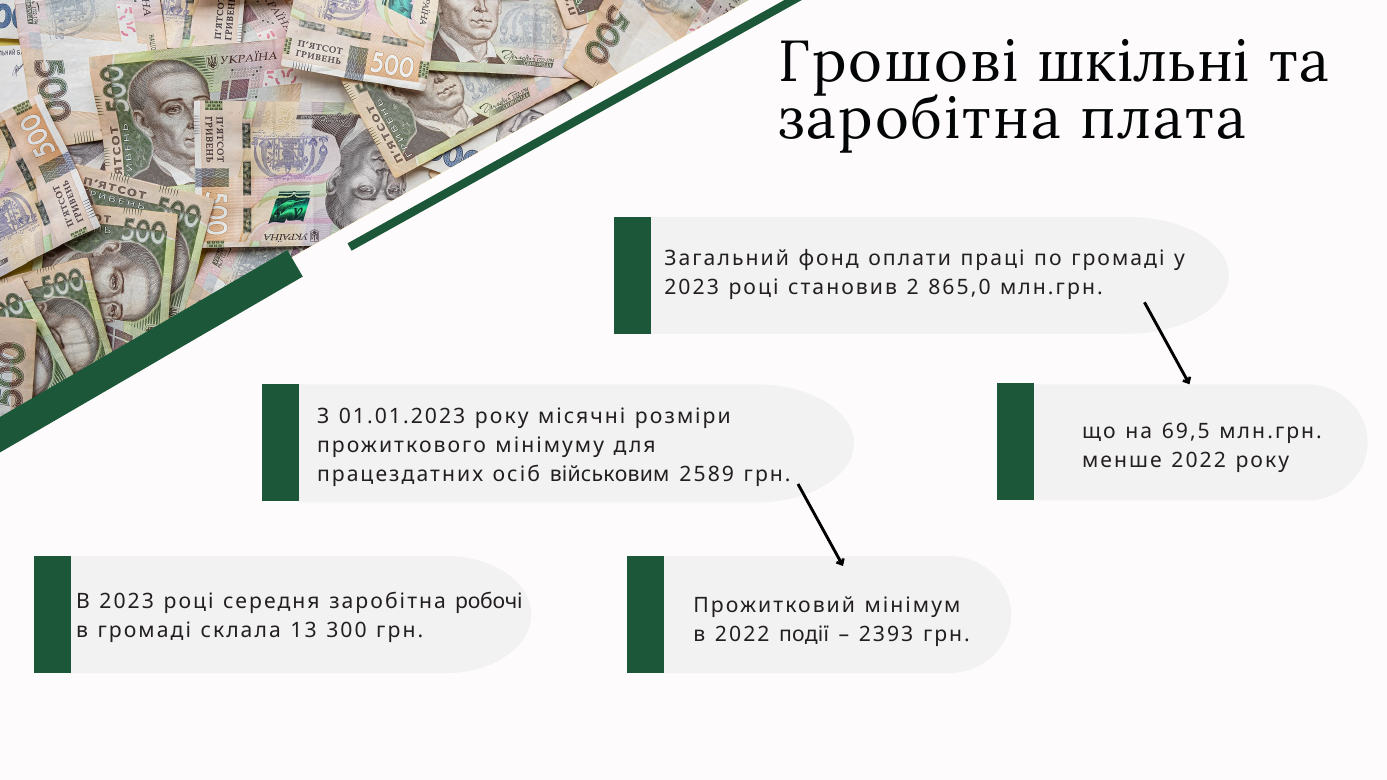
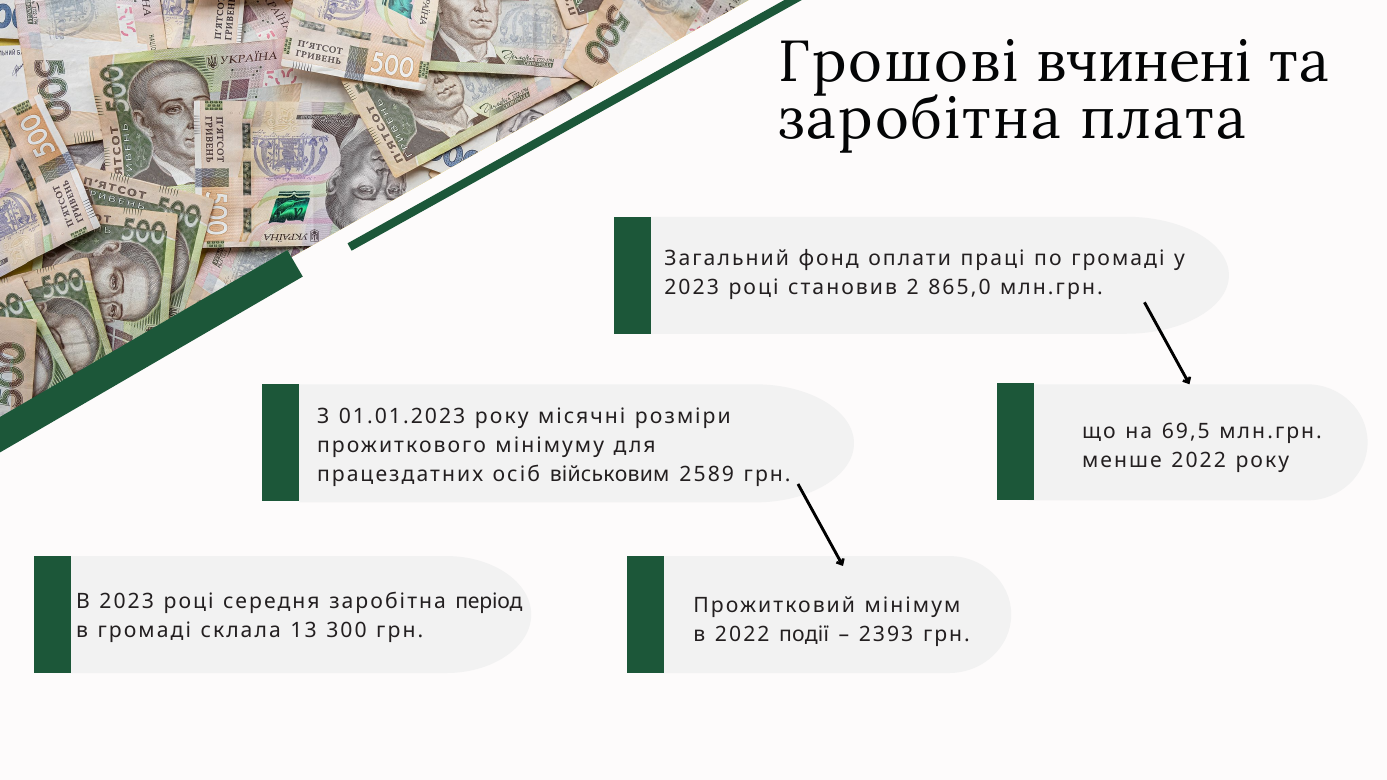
шкільні: шкільні -> вчинені (1144, 62)
робочі: робочі -> період (489, 602)
